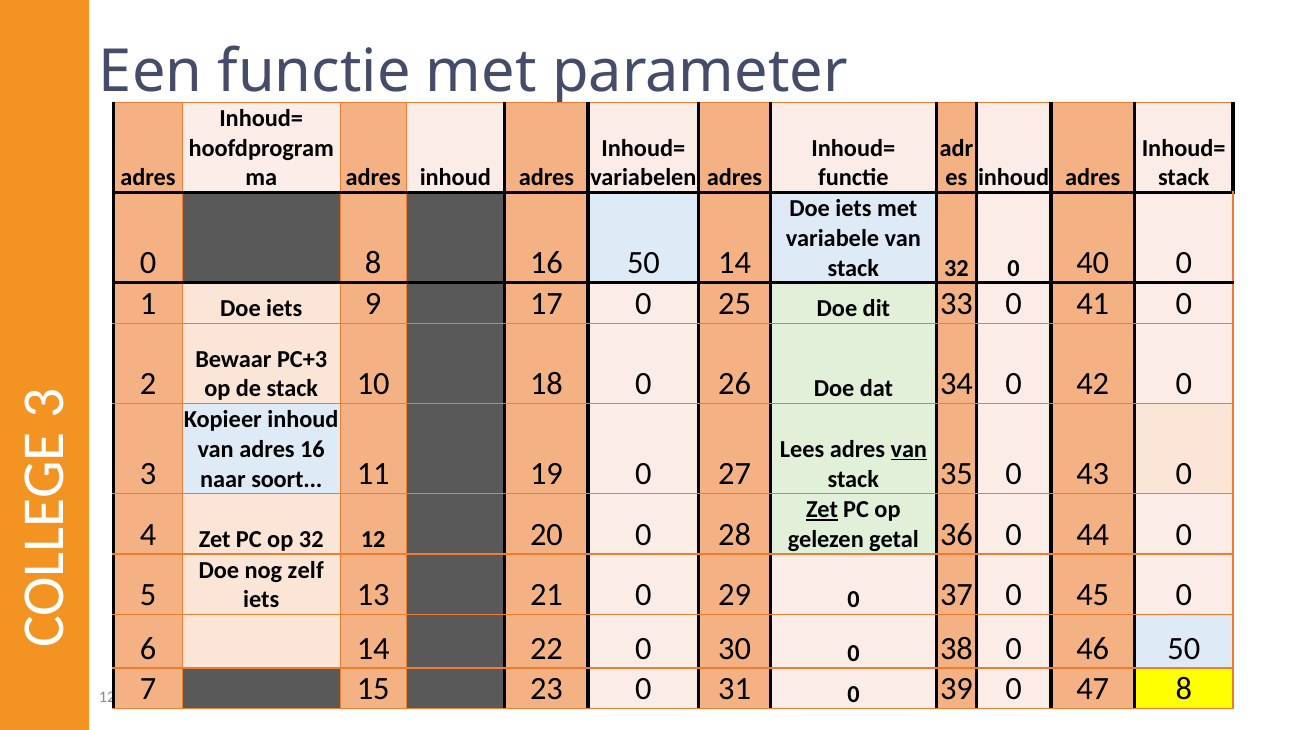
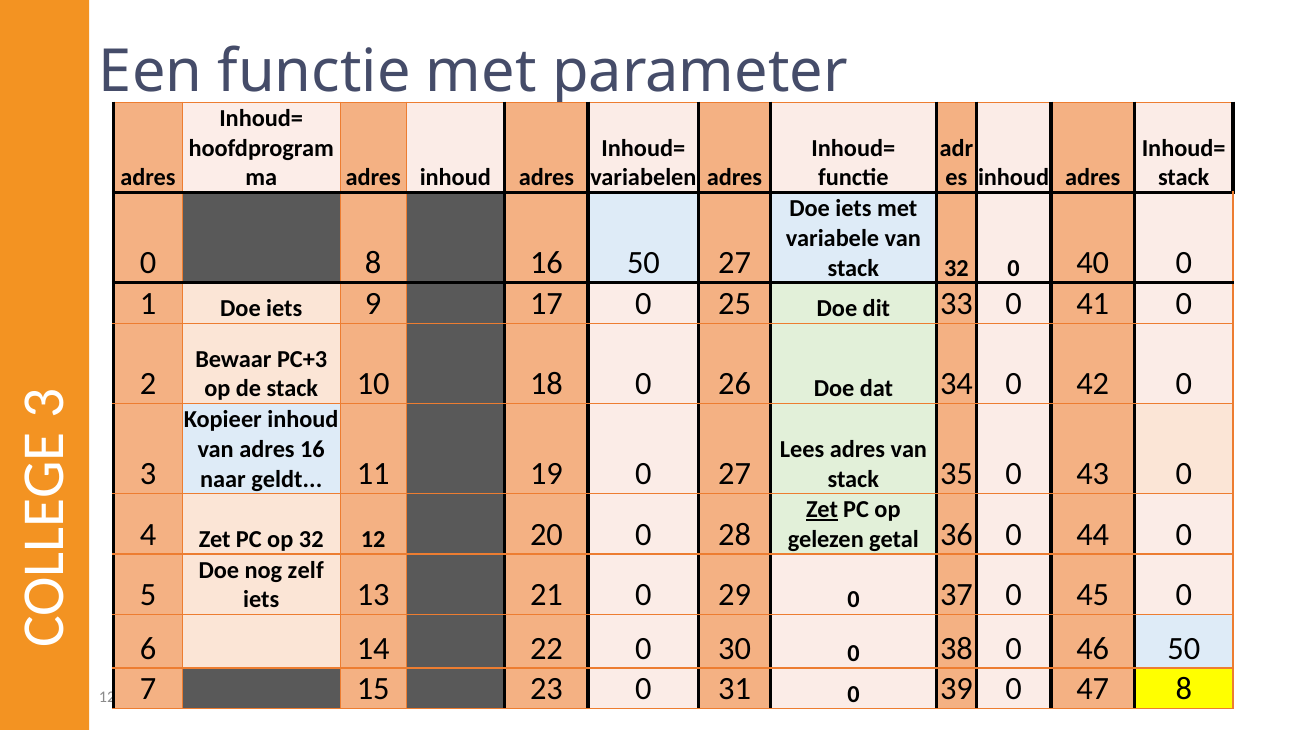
50 14: 14 -> 27 (735, 263)
van underline: present -> none (909, 449)
soort: soort -> geldt (287, 479)
